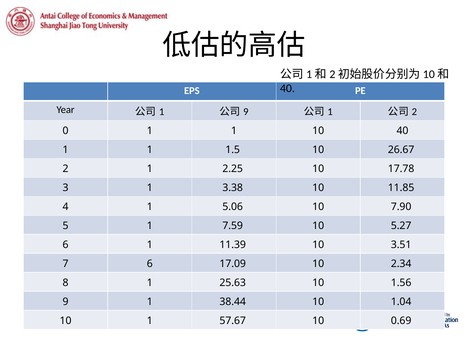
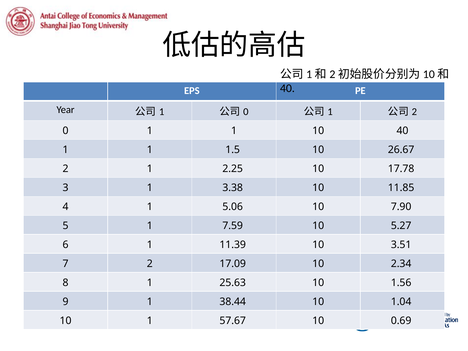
9: 9 -> 0 (246, 112)
7 6: 6 -> 2 (150, 264)
